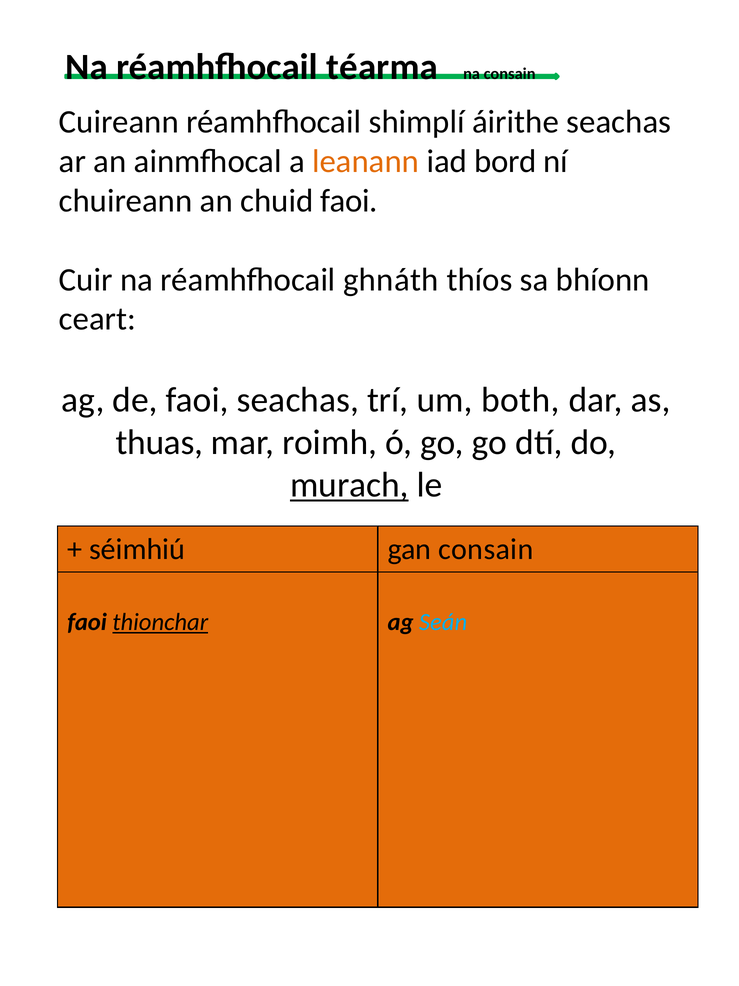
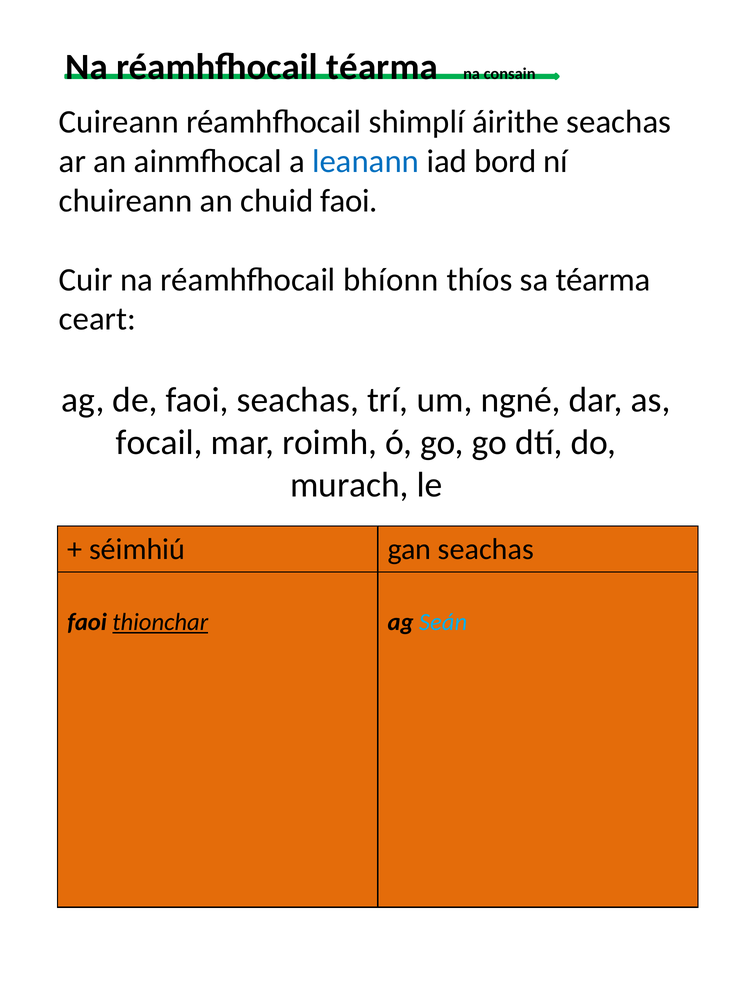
leanann colour: orange -> blue (366, 161)
ghnáth: ghnáth -> bhíonn (391, 280)
sa bhíonn: bhíonn -> téarma (603, 280)
both: both -> ngné (521, 400)
thuas: thuas -> focail (159, 442)
murach underline: present -> none (349, 485)
gan consain: consain -> seachas (486, 549)
